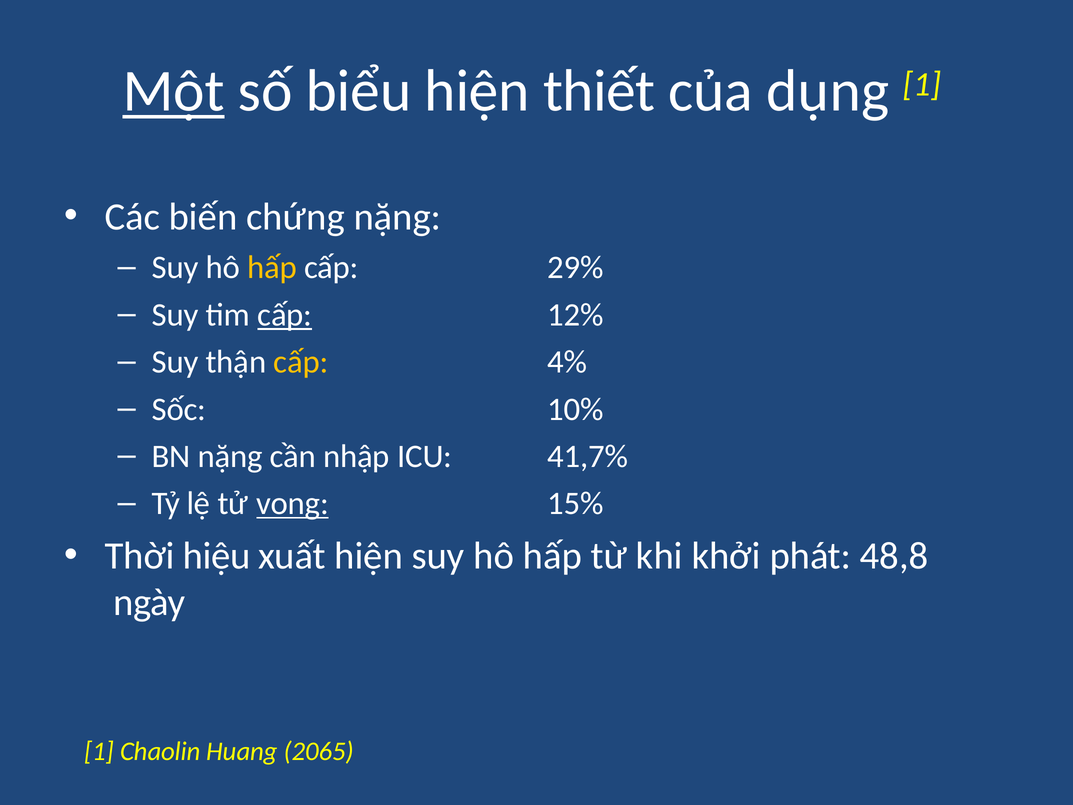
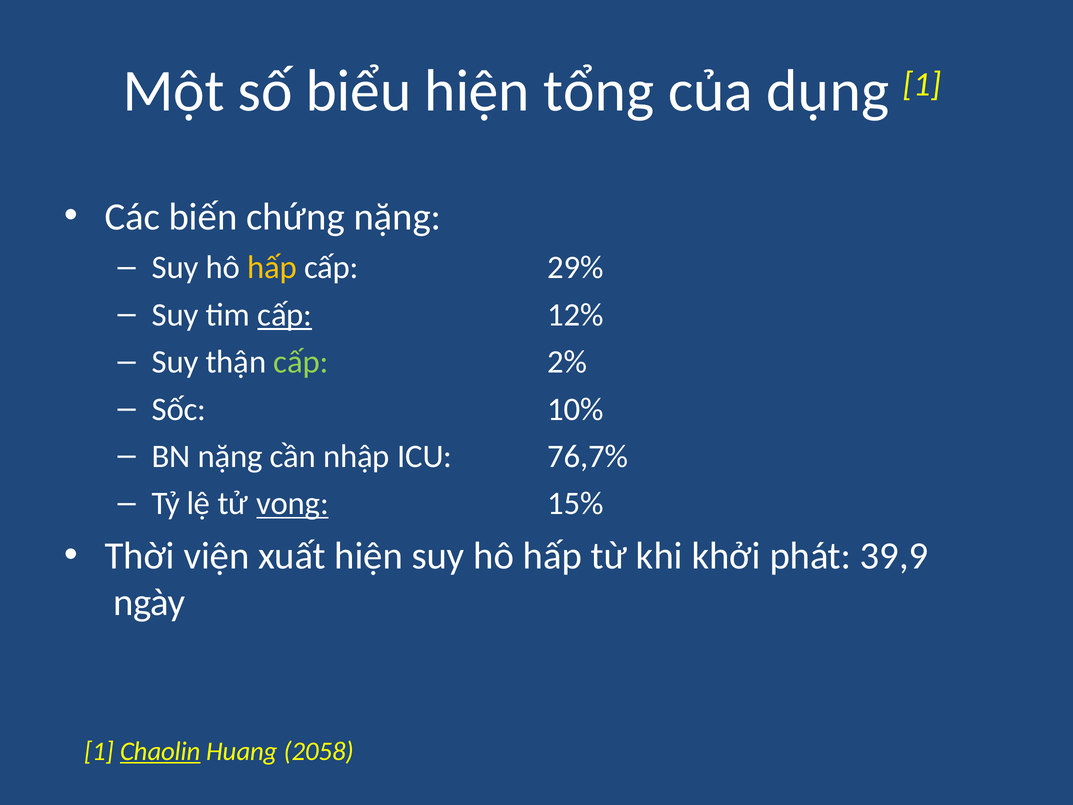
Một underline: present -> none (174, 91)
thiết: thiết -> tổng (599, 91)
cấp colour: yellow -> light green (301, 362)
4%: 4% -> 2% (567, 362)
41,7%: 41,7% -> 76,7% (588, 456)
hiệu: hiệu -> viện (217, 556)
48,8: 48,8 -> 39,9 (894, 556)
Chaolin underline: none -> present (160, 751)
2065: 2065 -> 2058 (319, 751)
